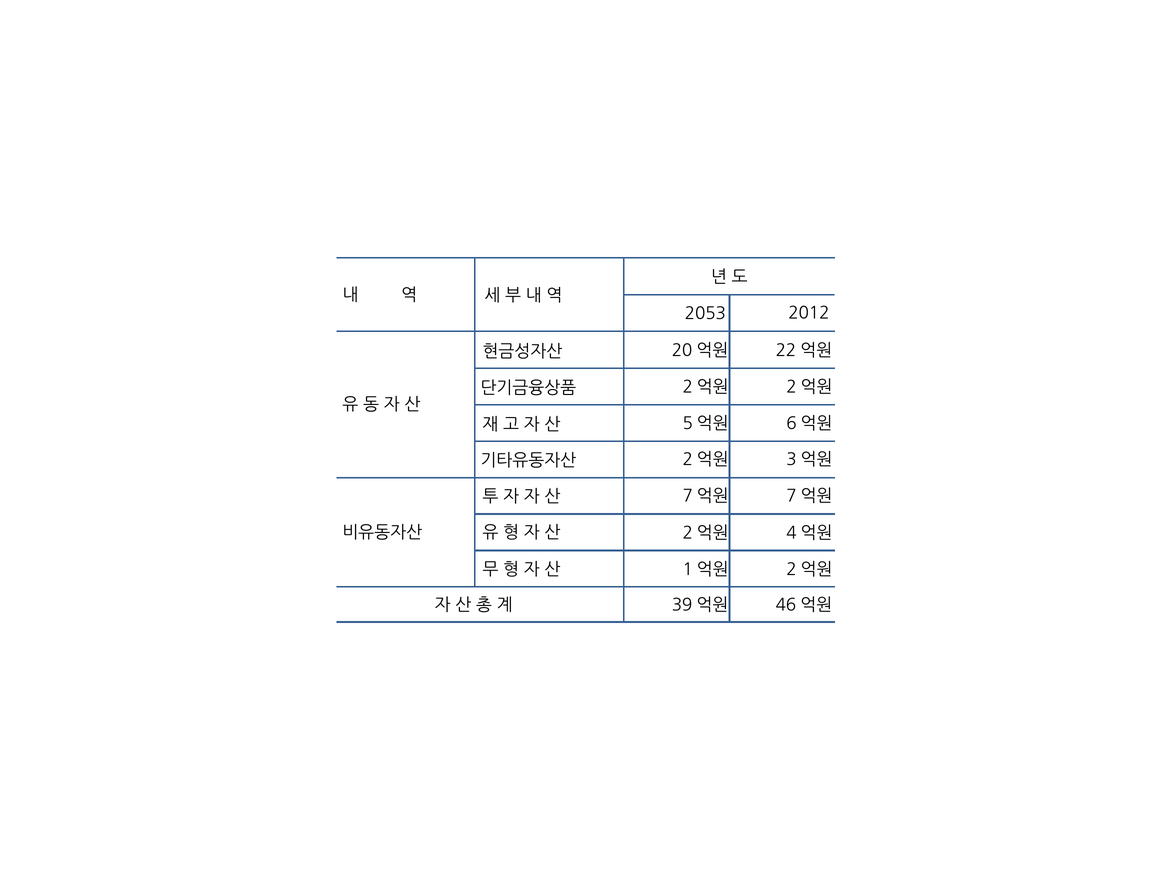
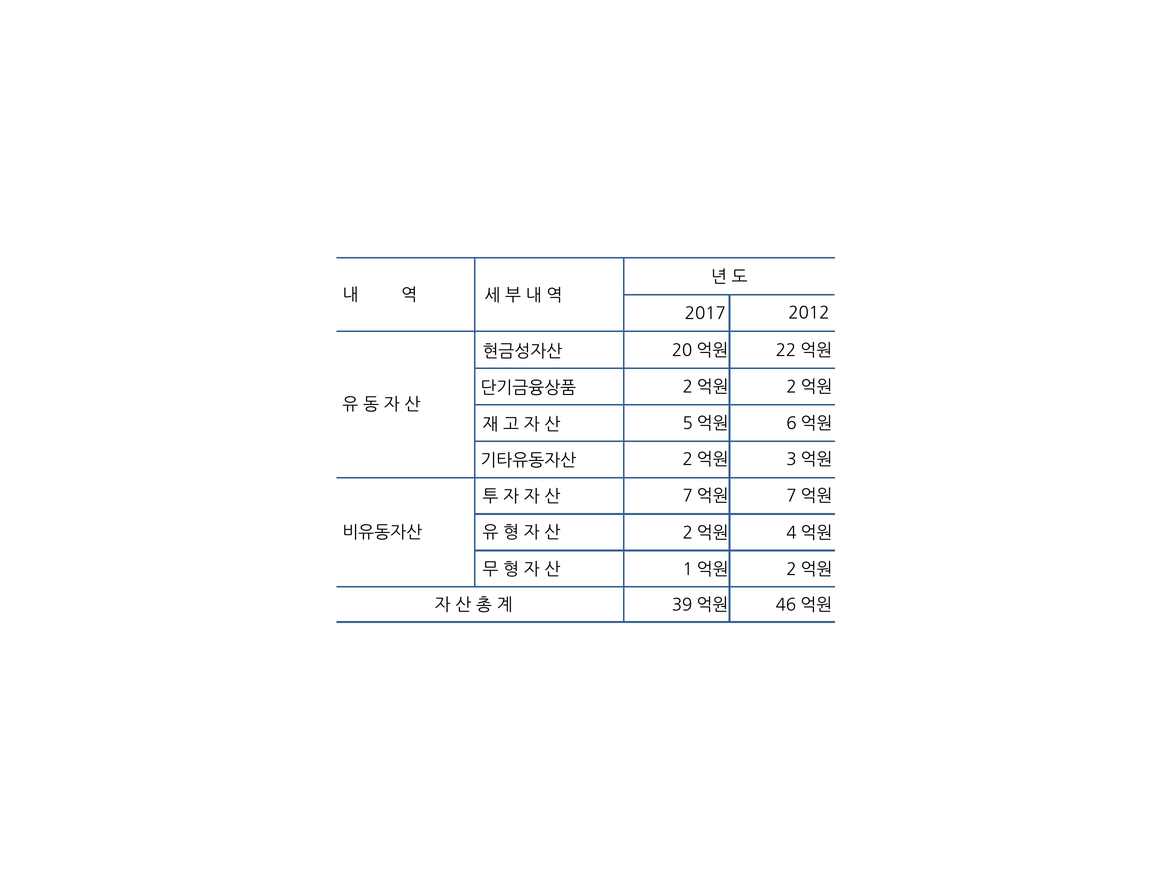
2053: 2053 -> 2017 (705, 314)
